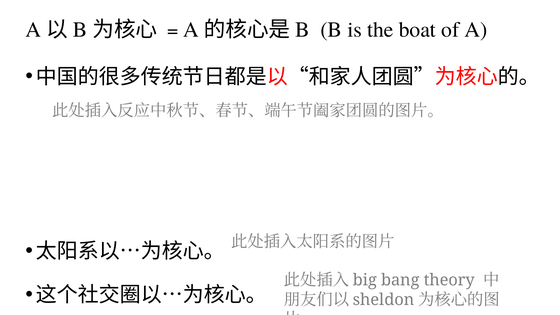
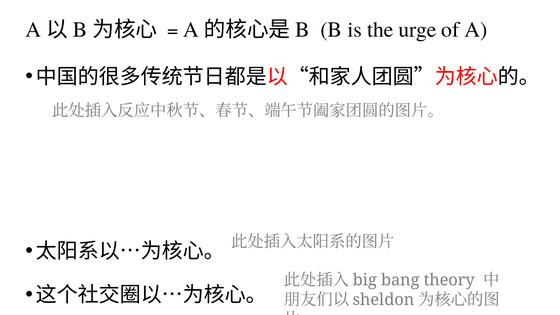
boat: boat -> urge (417, 30)
